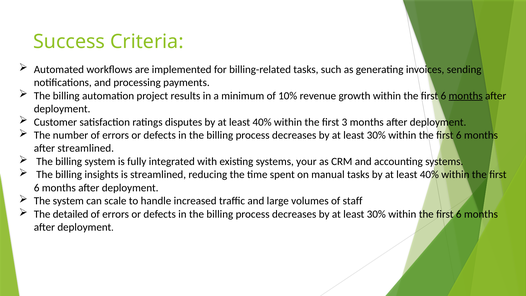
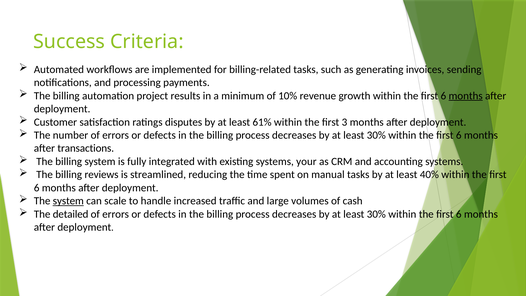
40%: 40% -> 61% (262, 122)
after streamlined: streamlined -> transactions (86, 148)
insights: insights -> reviews (102, 175)
system underline: none -> present (68, 201)
staff: staff -> cash (353, 201)
